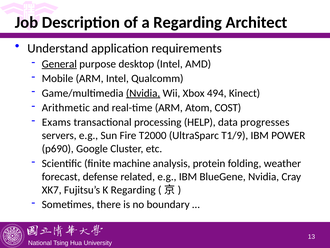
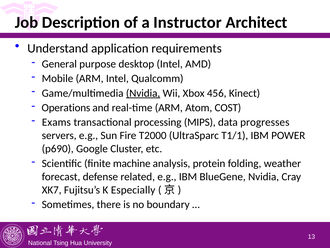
a Regarding: Regarding -> Instructor (188, 22)
General underline: present -> none (59, 64)
494: 494 -> 456 (217, 93)
Arithmetic: Arithmetic -> Operations (66, 108)
HELP: HELP -> MIPS (200, 122)
T1/9: T1/9 -> T1/1 (235, 135)
K Regarding: Regarding -> Especially (133, 189)
